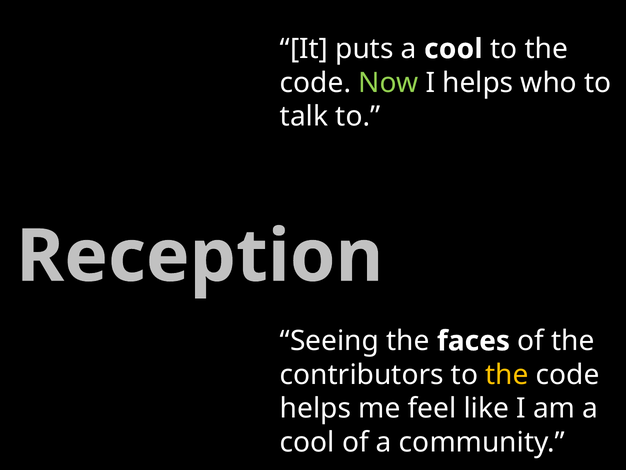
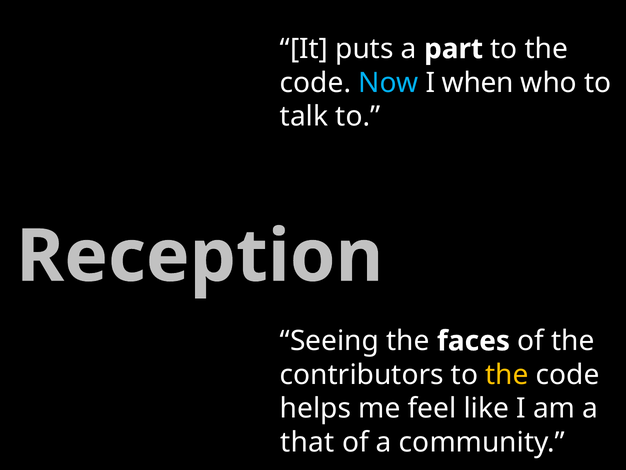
puts a cool: cool -> part (454, 49)
Now colour: light green -> light blue (388, 83)
I helps: helps -> when (478, 83)
cool: cool -> that (307, 442)
